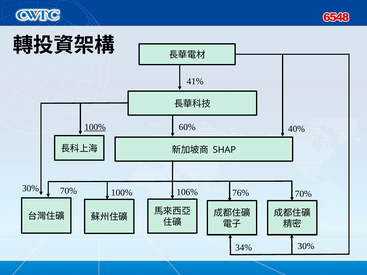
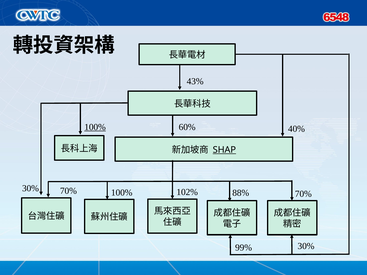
41%: 41% -> 43% (195, 81)
SHAP underline: none -> present (224, 150)
106%: 106% -> 102% (187, 192)
76%: 76% -> 88% (241, 193)
34%: 34% -> 99% (244, 248)
